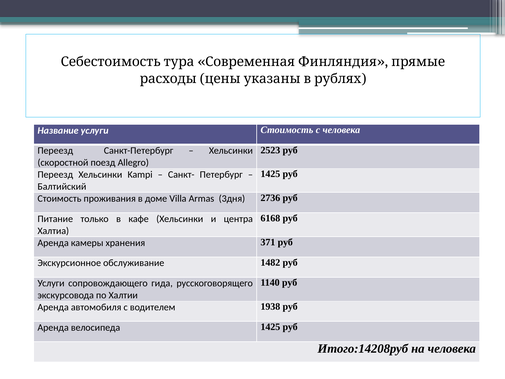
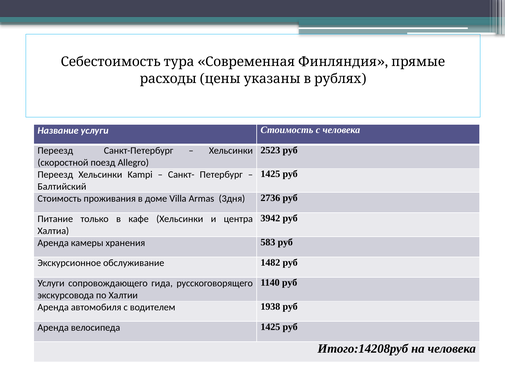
6168: 6168 -> 3942 (270, 218)
371: 371 -> 583 (268, 242)
